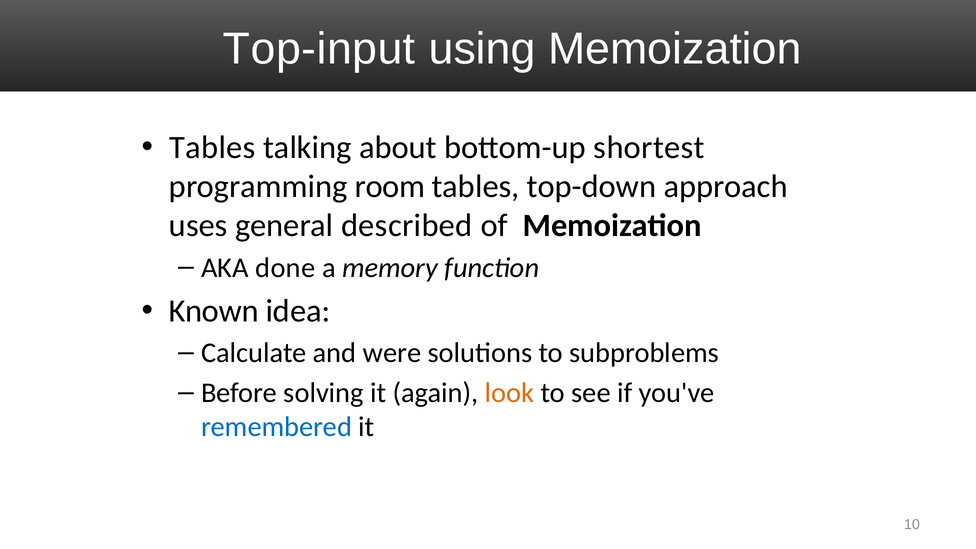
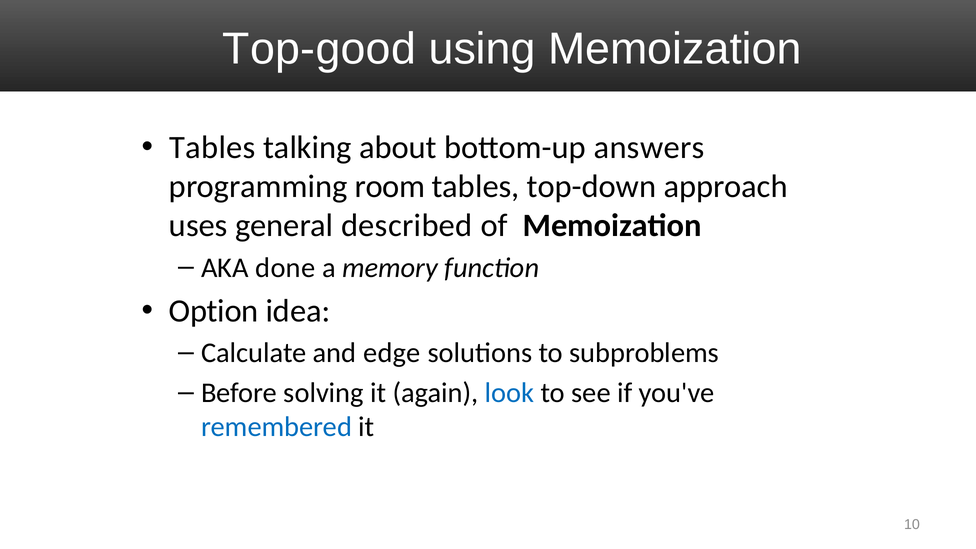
Top-input: Top-input -> Top-good (319, 49)
shortest: shortest -> answers (649, 147)
Known: Known -> Option (214, 311)
were: were -> edge (392, 353)
look colour: orange -> blue (510, 393)
